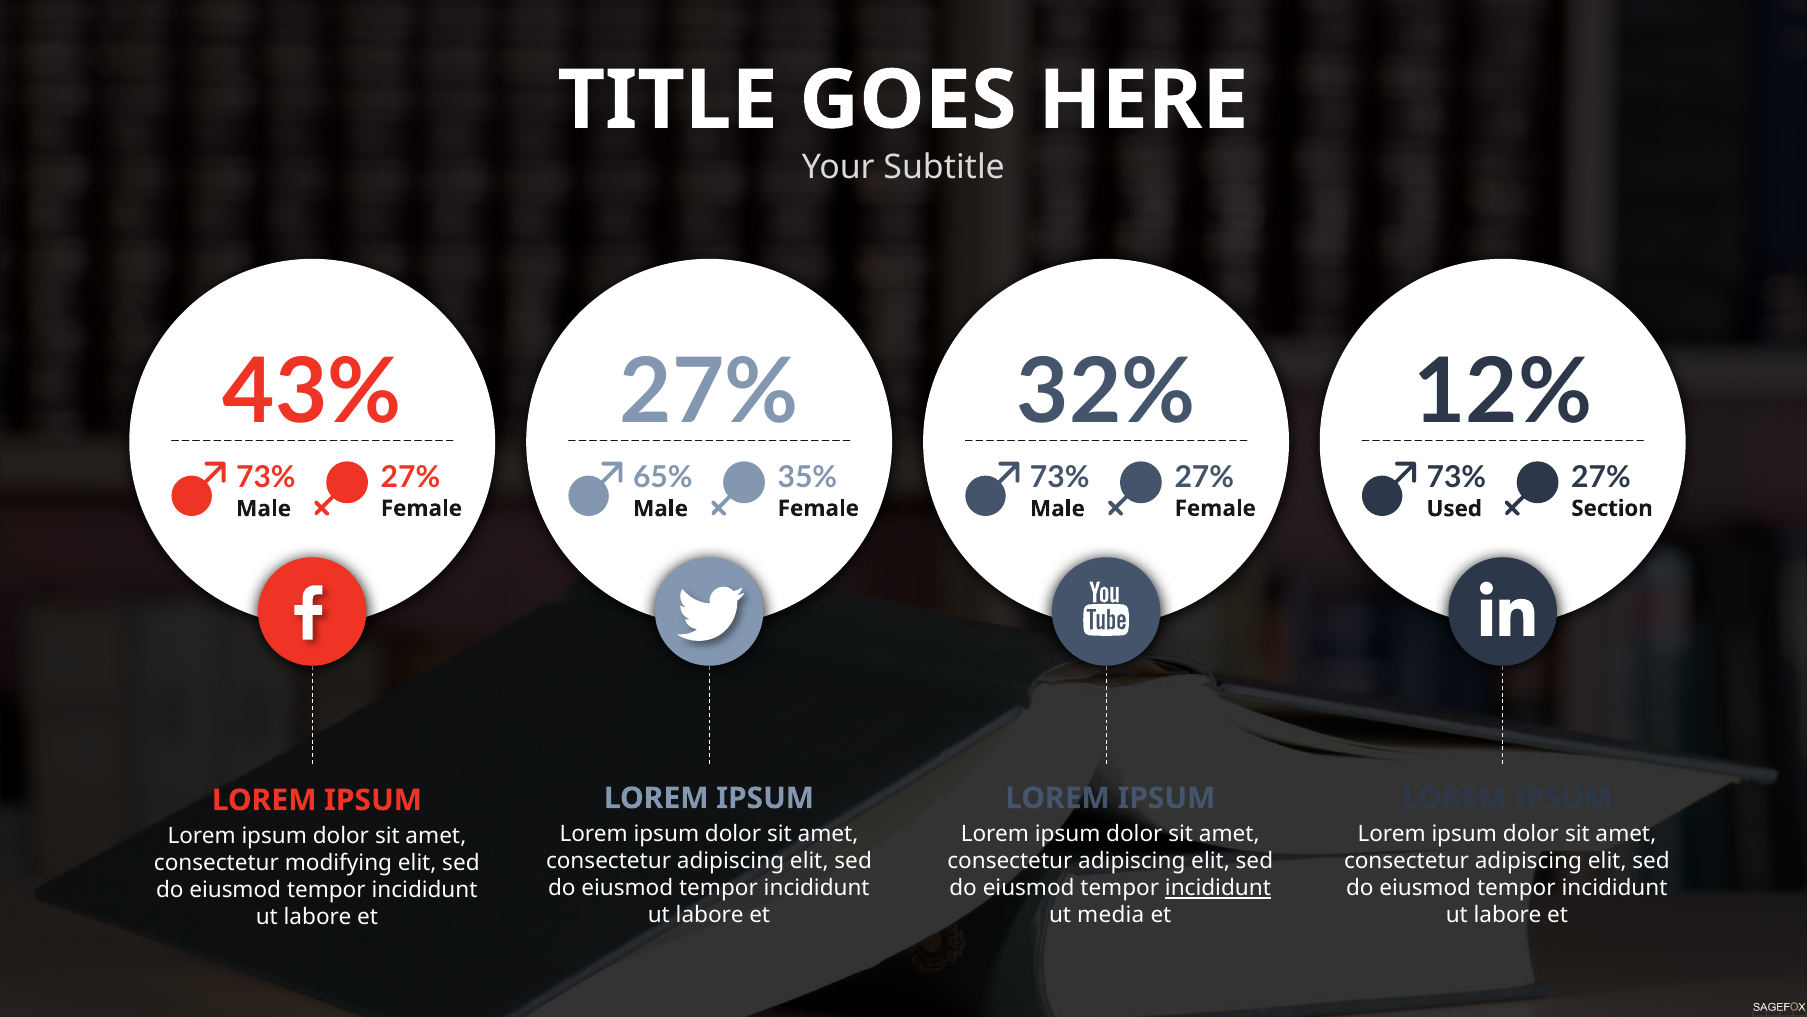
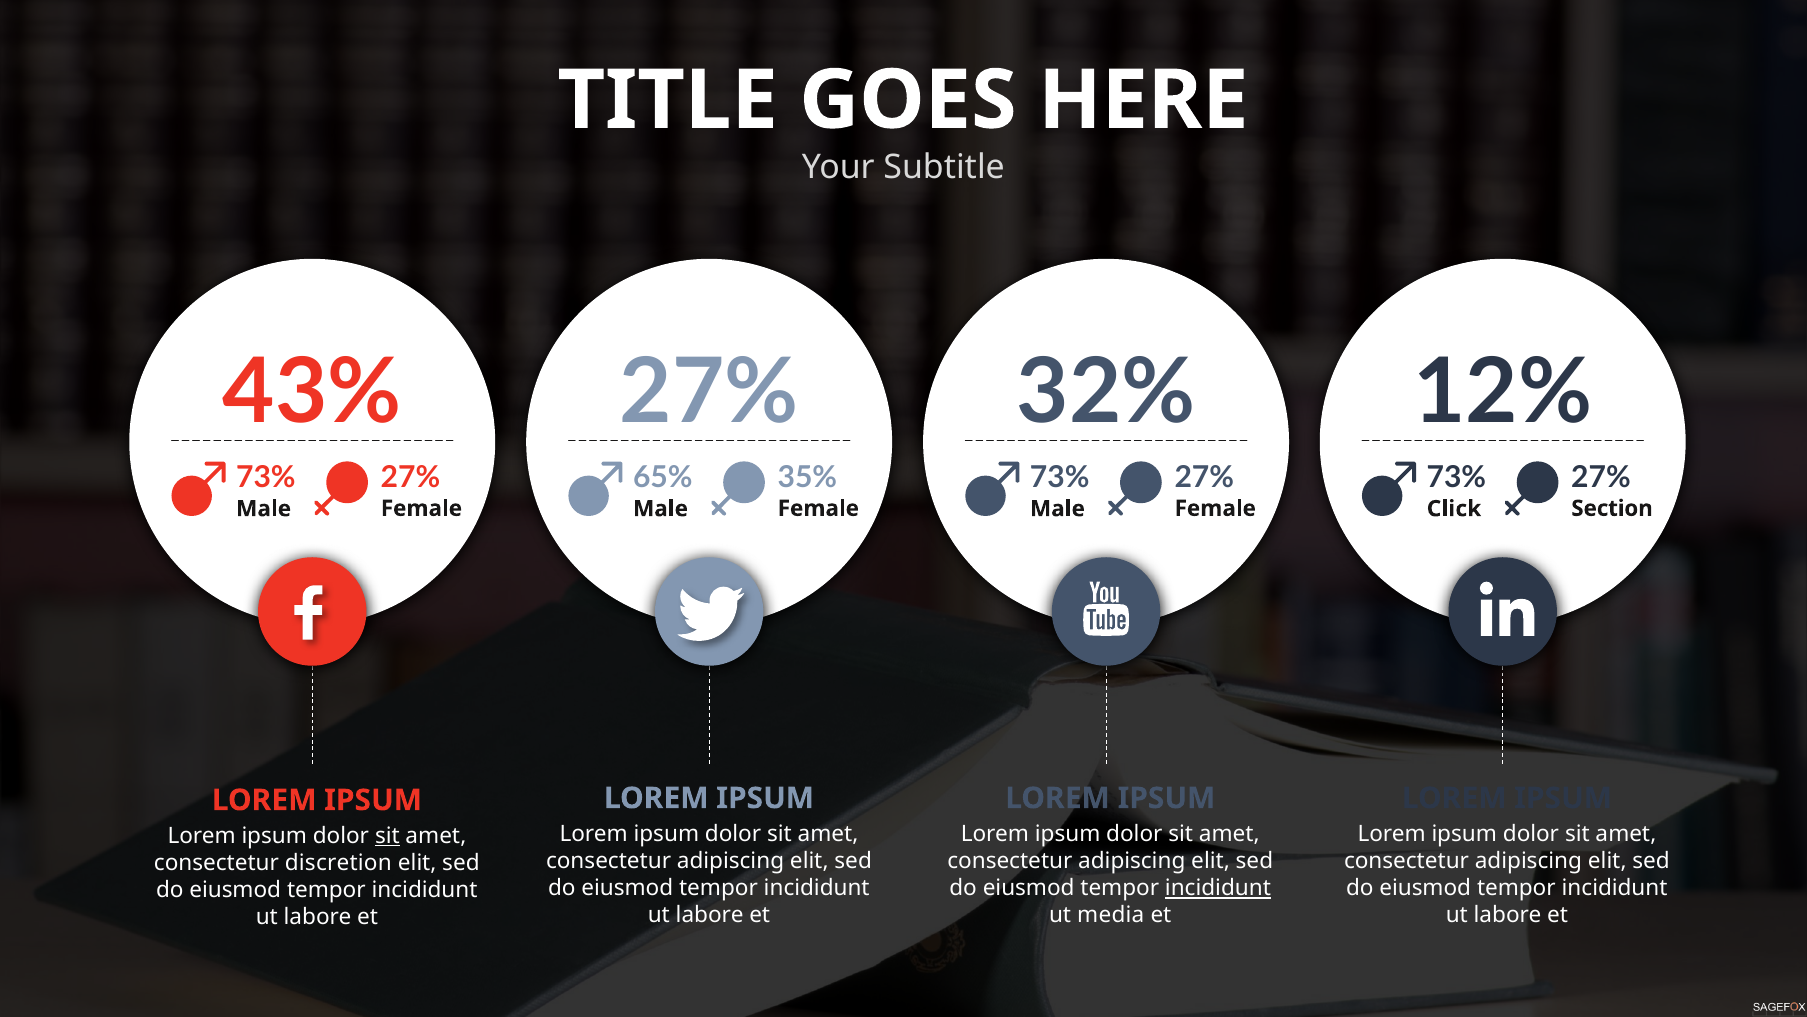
Used: Used -> Click (1454, 509)
sit underline: none -> present (387, 835)
modifying: modifying -> discretion (338, 863)
